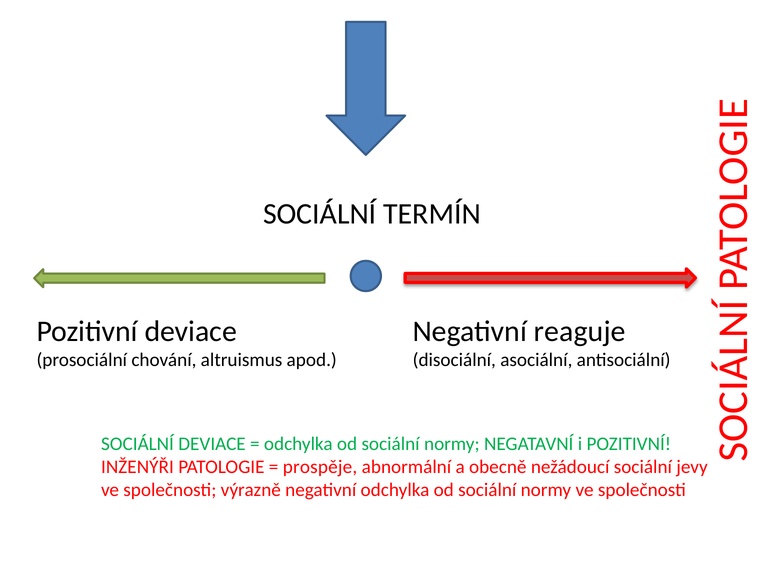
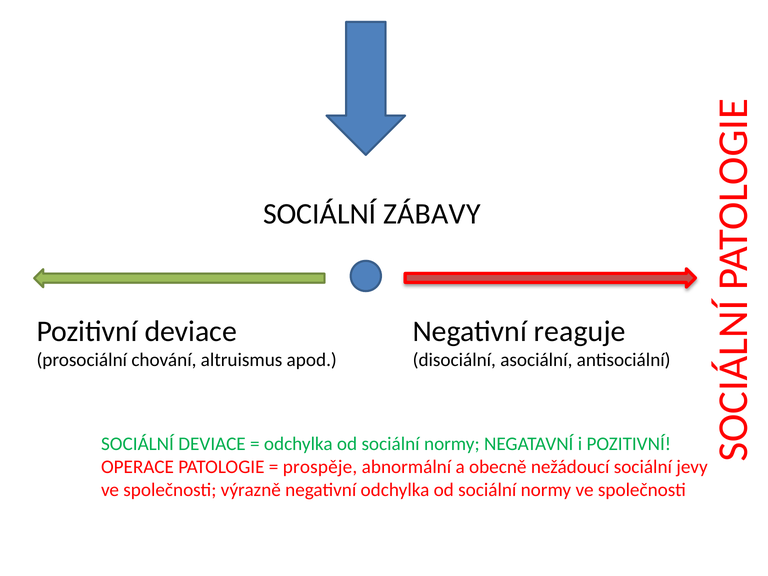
TERMÍN: TERMÍN -> ZÁBAVY (432, 214)
INŽENÝŘI: INŽENÝŘI -> OPERACE (137, 467)
